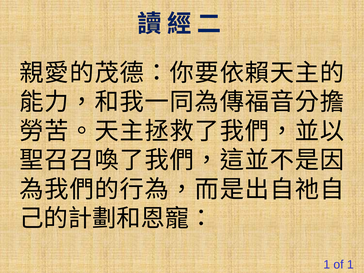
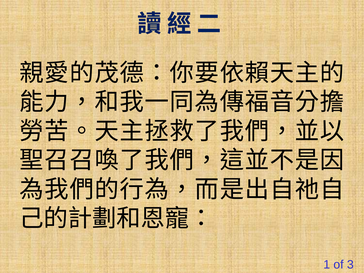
of 1: 1 -> 3 (350, 265)
